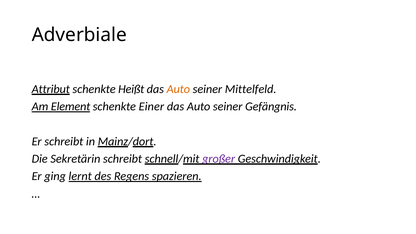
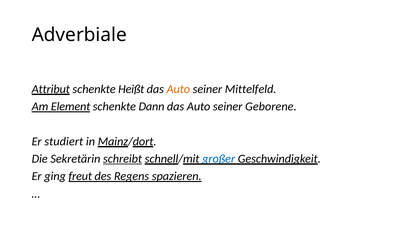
Einer: Einer -> Dann (152, 107)
Gefängnis: Gefängnis -> Geborene (271, 107)
Er schreibt: schreibt -> studiert (64, 141)
schreibt underline: none -> present (123, 159)
großer colour: purple -> blue (219, 159)
lernt: lernt -> freut (80, 176)
